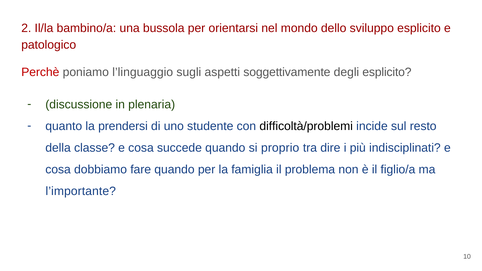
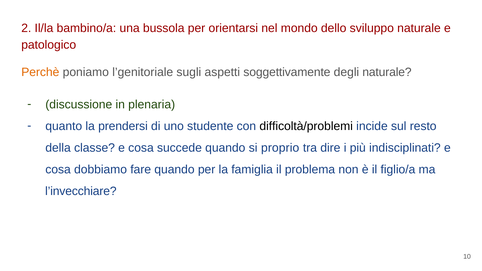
sviluppo esplicito: esplicito -> naturale (419, 28)
Perchè colour: red -> orange (40, 72)
l’linguaggio: l’linguaggio -> l’genitoriale (143, 72)
degli esplicito: esplicito -> naturale (387, 72)
l’importante: l’importante -> l’invecchiare (81, 191)
